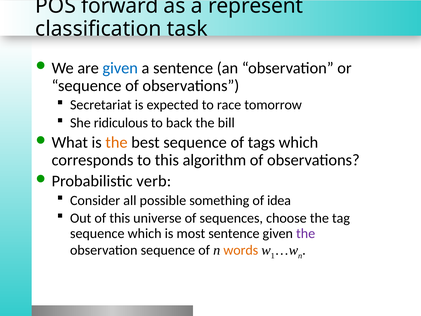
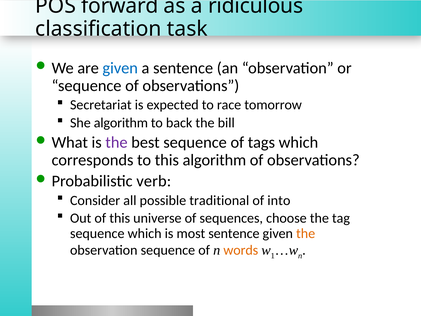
represent: represent -> ridiculous (256, 6)
She ridiculous: ridiculous -> algorithm (121, 123)
the colour: orange -> purple (117, 142)
something: something -> traditional (219, 200)
idea: idea -> into (279, 200)
the colour: purple -> orange (306, 233)
